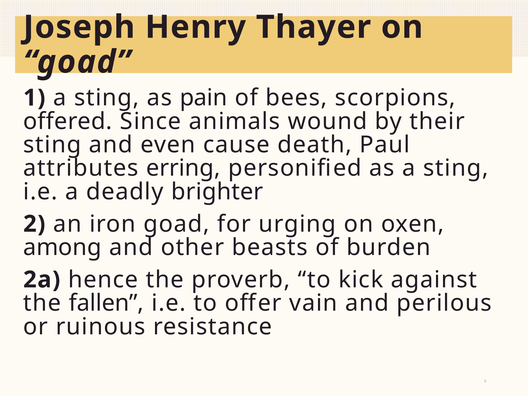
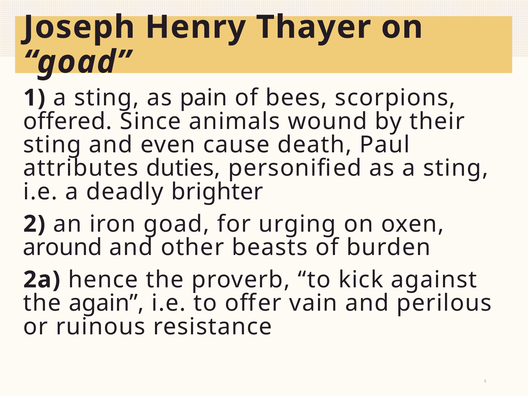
erring: erring -> duties (183, 168)
among: among -> around (62, 247)
fallen: fallen -> again (106, 303)
